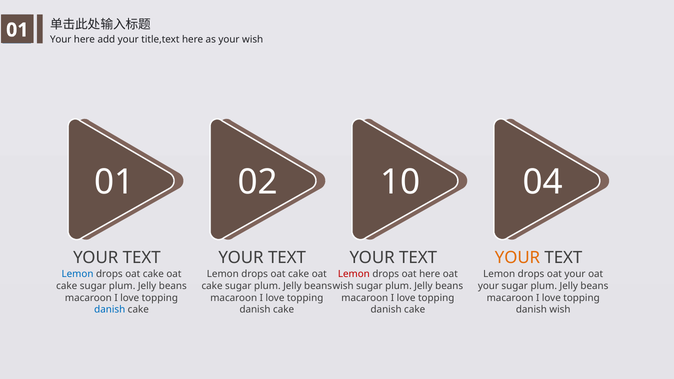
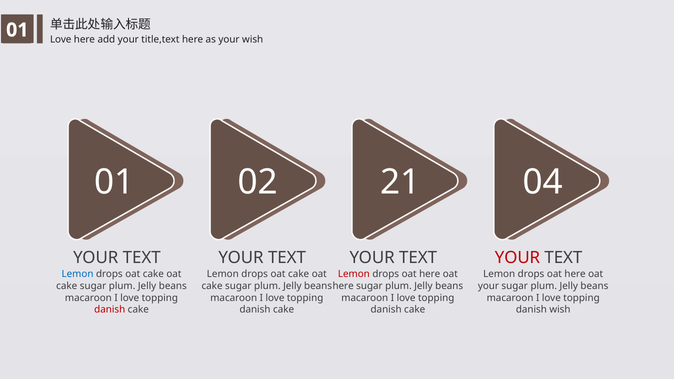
01 Your: Your -> Love (61, 40)
10: 10 -> 21 (400, 182)
YOUR colour: orange -> red (517, 258)
your: your -> here (575, 274)
wish: wish -> here (343, 286)
danish colour: blue -> red (110, 310)
